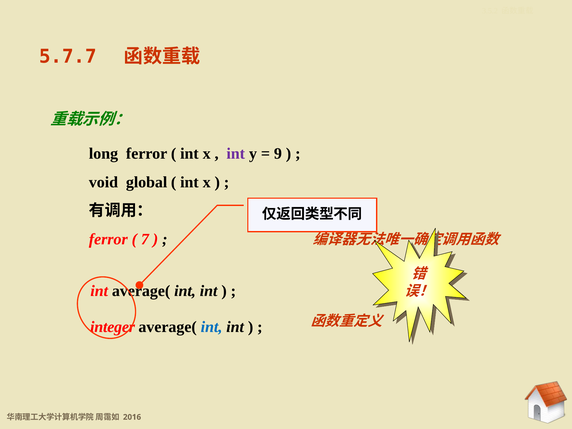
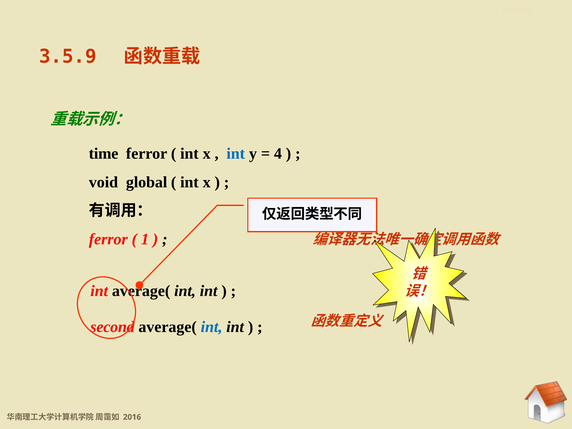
5.7.7: 5.7.7 -> 3.5.9 (68, 57)
long: long -> time (104, 154)
int colour: purple -> blue (236, 154)
9: 9 -> 4 (278, 154)
7: 7 -> 1 (145, 239)
integer: integer -> second (113, 327)
